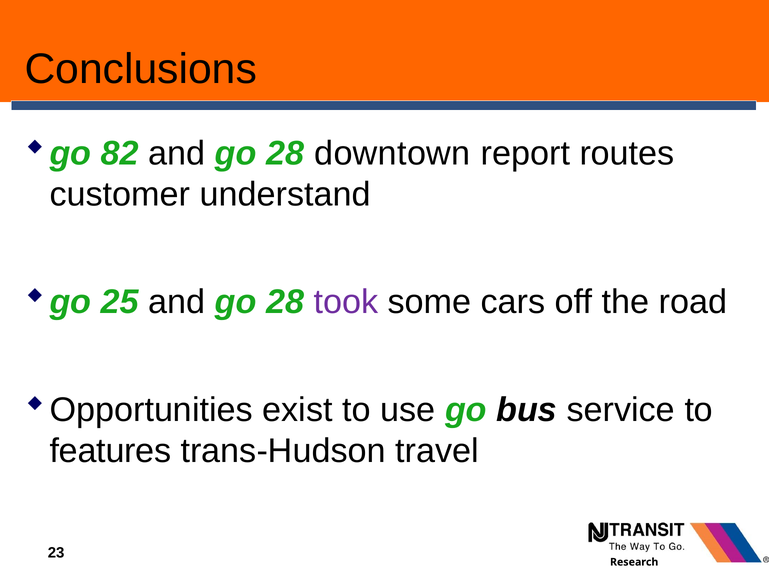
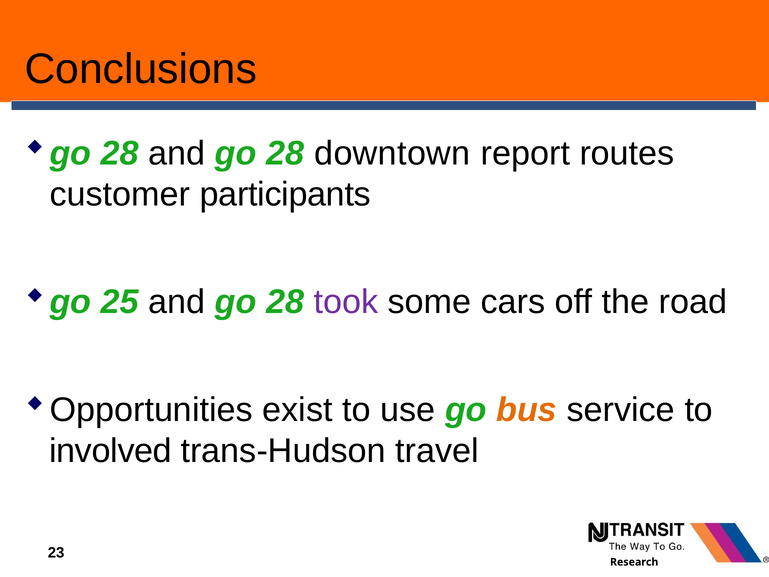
82: 82 -> 28 (120, 153)
understand: understand -> participants (285, 194)
bus colour: black -> orange (527, 410)
features: features -> involved (111, 451)
